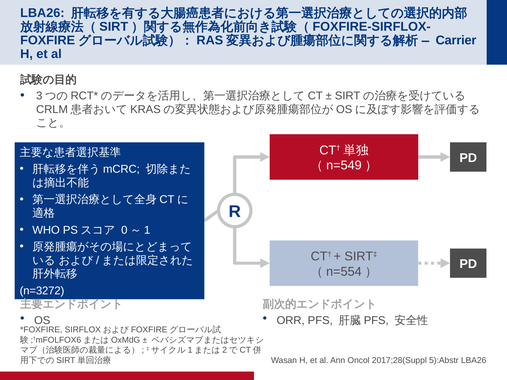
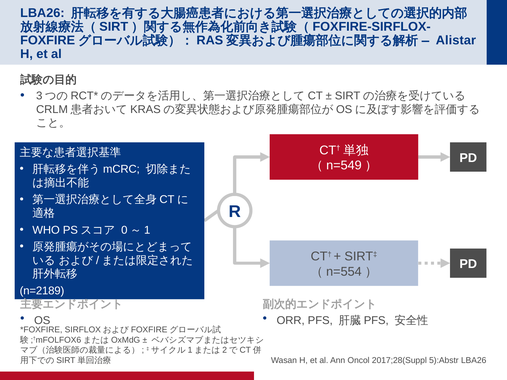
Carrier: Carrier -> Alistar (456, 40)
n=3272: n=3272 -> n=2189 (42, 291)
